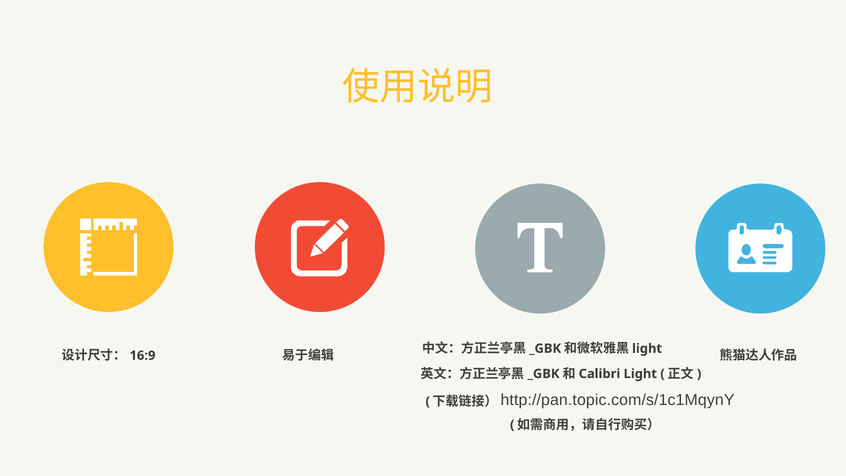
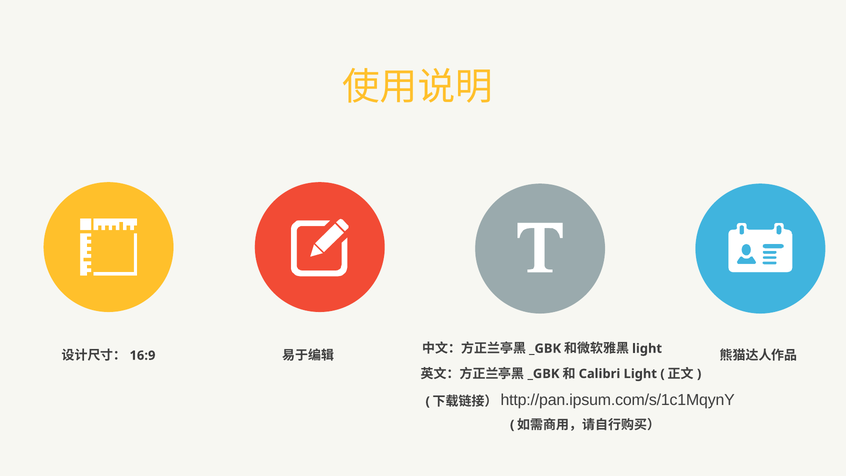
http://pan.topic.com/s/1c1MqynY: http://pan.topic.com/s/1c1MqynY -> http://pan.ipsum.com/s/1c1MqynY (618, 400)
